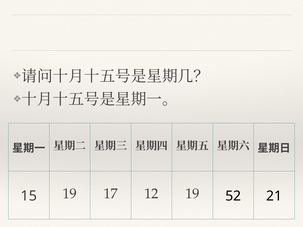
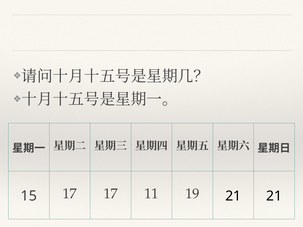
15 19: 19 -> 17 (70, 194)
12: 12 -> 11 (151, 194)
19 52: 52 -> 21 (233, 196)
